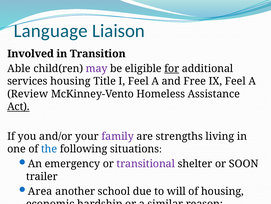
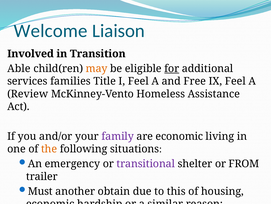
Language: Language -> Welcome (51, 31)
may colour: purple -> orange (97, 68)
services housing: housing -> families (70, 81)
Act underline: present -> none (18, 106)
are strengths: strengths -> economic (179, 136)
the colour: blue -> orange (49, 148)
SOON: SOON -> FROM (244, 163)
Area: Area -> Must (40, 191)
school: school -> obtain (114, 191)
will: will -> this (176, 191)
